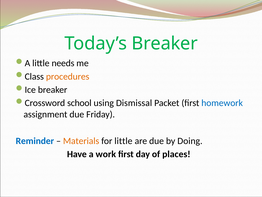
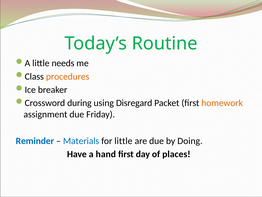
Today’s Breaker: Breaker -> Routine (165, 43)
school: school -> during (79, 103)
Dismissal: Dismissal -> Disregard (134, 103)
homework colour: blue -> orange (222, 103)
Materials colour: orange -> blue (81, 141)
work: work -> hand (106, 154)
